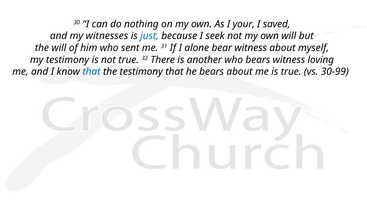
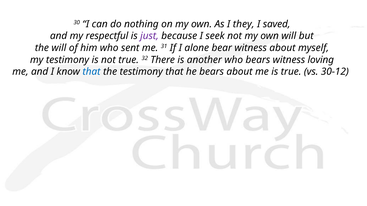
your: your -> they (244, 24)
witnesses: witnesses -> respectful (107, 36)
just colour: blue -> purple (149, 36)
30-99: 30-99 -> 30-12 (335, 72)
